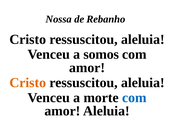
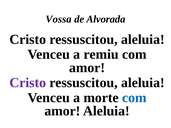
Nossa: Nossa -> Vossa (59, 19)
Rebanho: Rebanho -> Alvorada (106, 19)
somos: somos -> remiu (101, 54)
Cristo colour: orange -> purple (28, 83)
